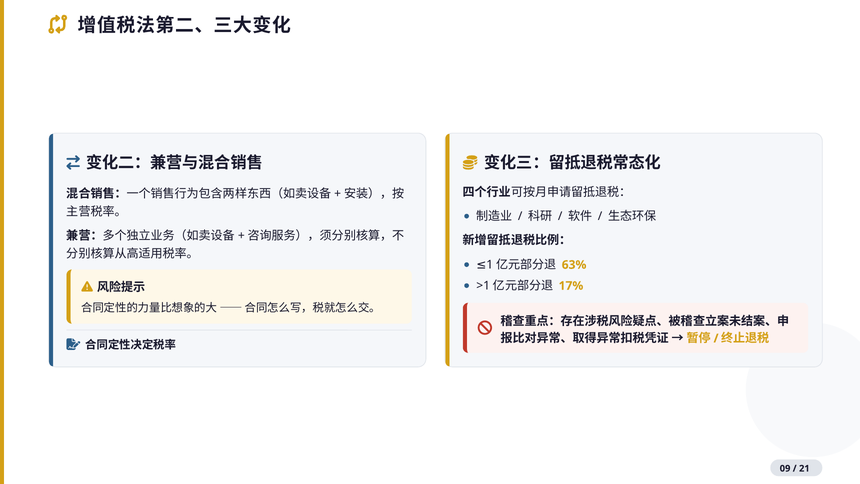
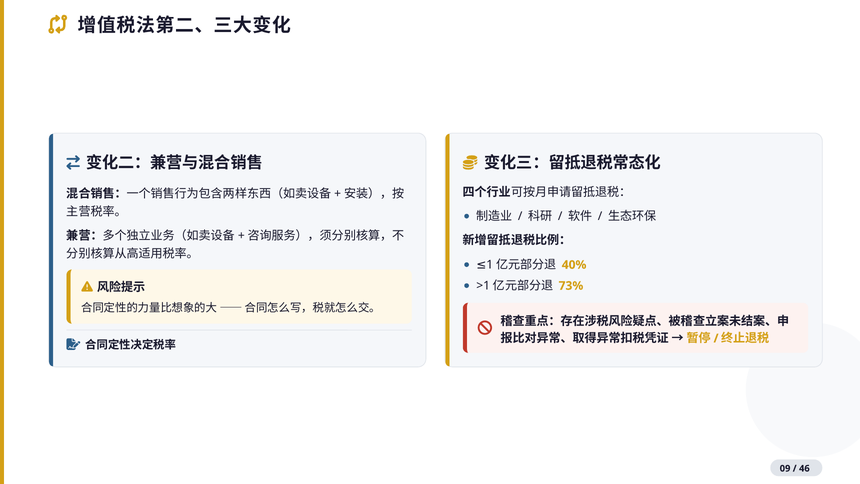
63%: 63% -> 40% (574, 265)
17%: 17% -> 73% (571, 286)
21: 21 -> 46 (804, 468)
